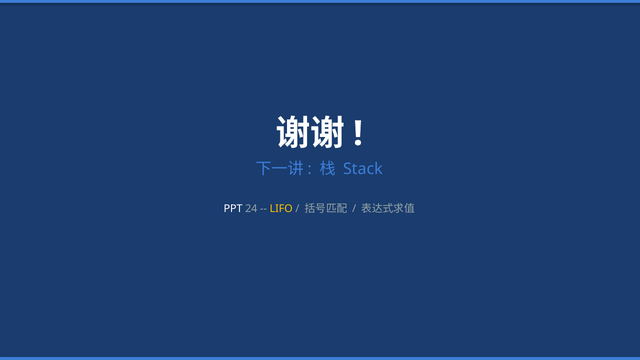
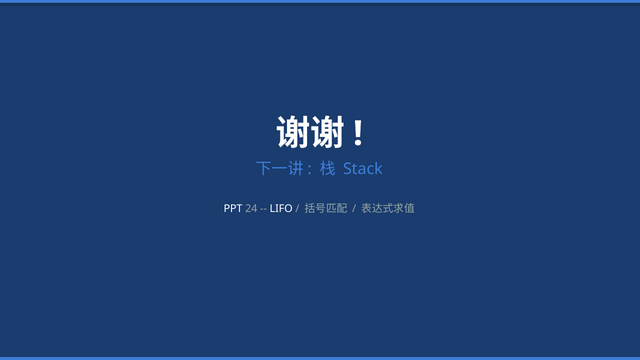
LIFO colour: yellow -> white (281, 209)
